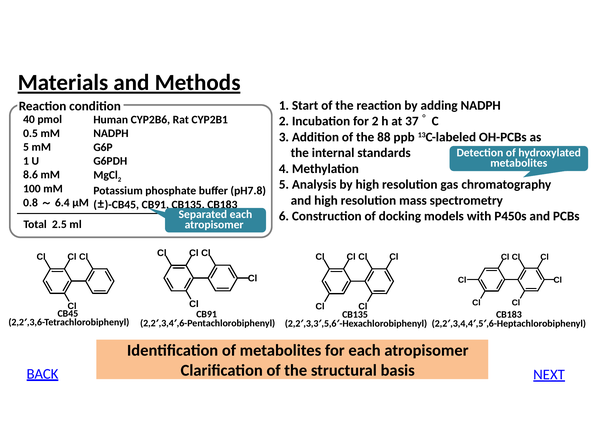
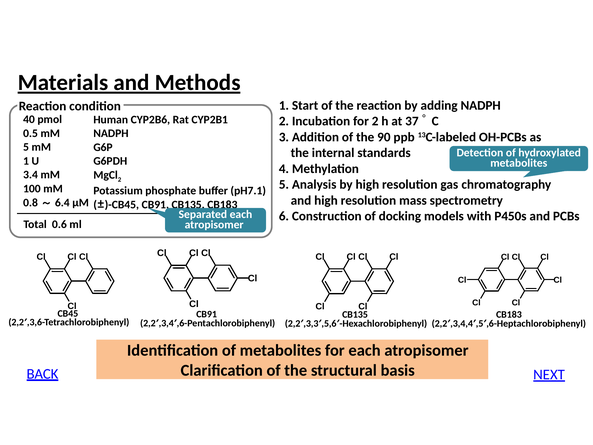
88: 88 -> 90 (384, 137)
8.6: 8.6 -> 3.4 (31, 175)
pH7.8: pH7.8 -> pH7.1 (248, 191)
2.5: 2.5 -> 0.6 (59, 224)
